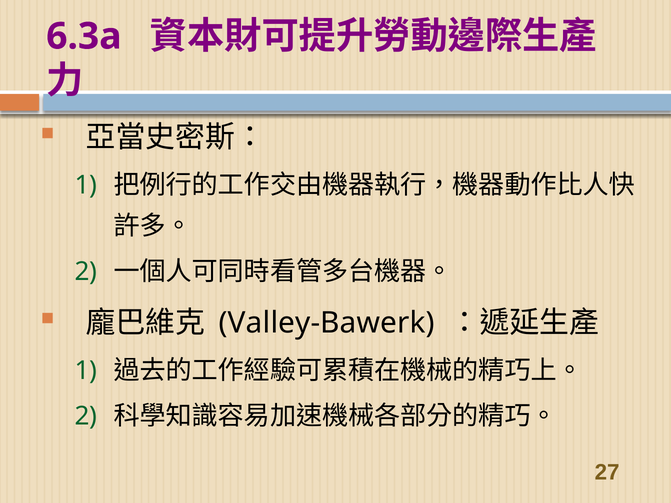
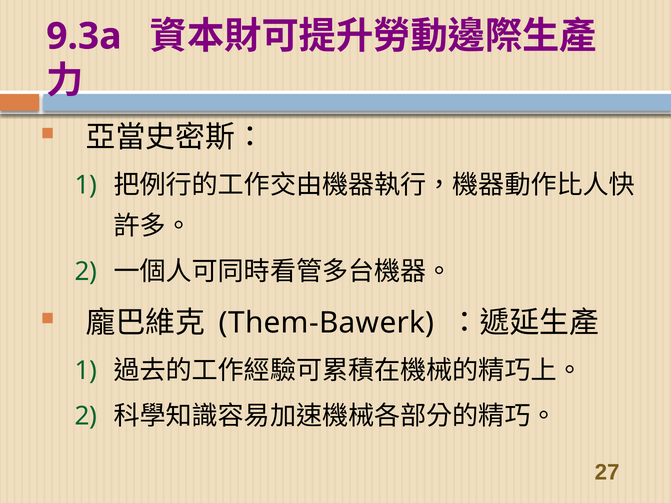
6.3a: 6.3a -> 9.3a (84, 36)
Valley-Bawerk: Valley-Bawerk -> Them-Bawerk (327, 323)
